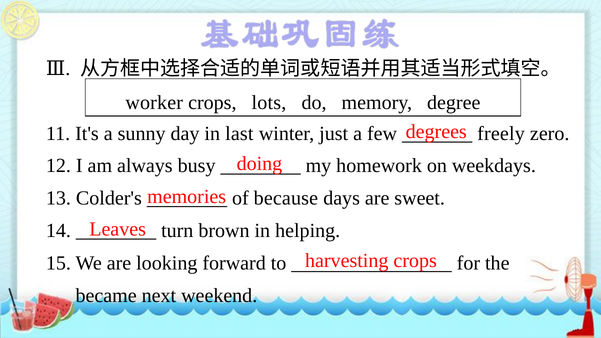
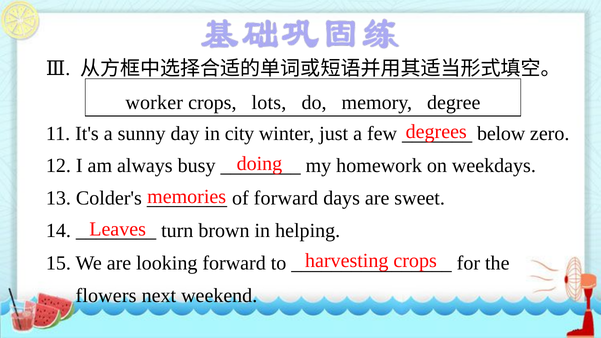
last: last -> city (240, 133)
freely: freely -> below (501, 133)
of because: because -> forward (286, 198)
became: became -> flowers (106, 296)
